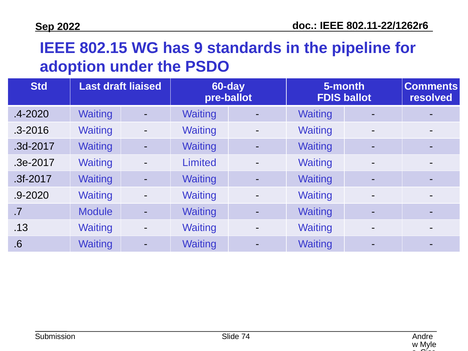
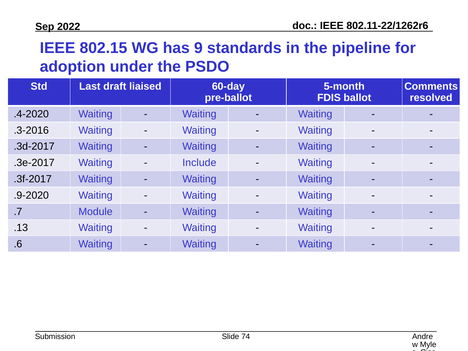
Limited: Limited -> Include (199, 163)
